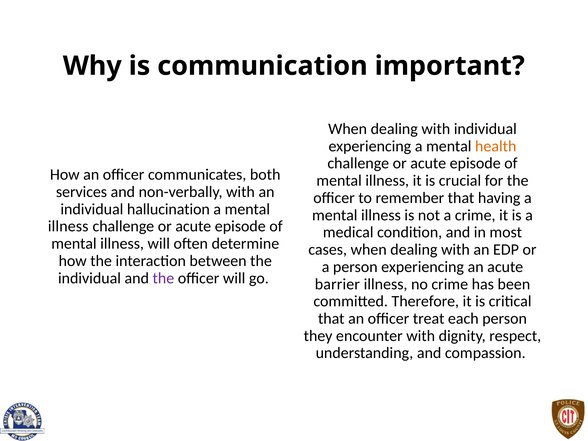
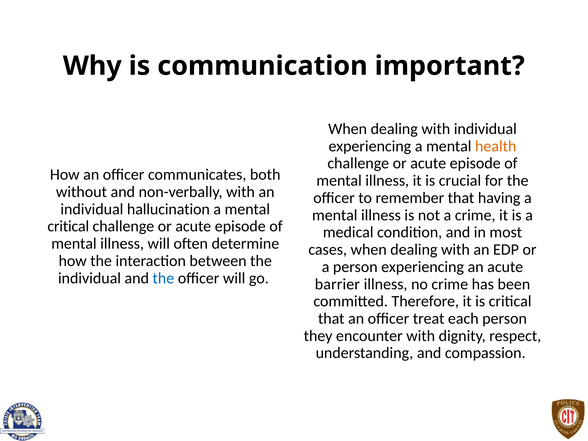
services: services -> without (81, 192)
illness: illness -> critical (68, 226)
the colour: purple -> blue (163, 278)
